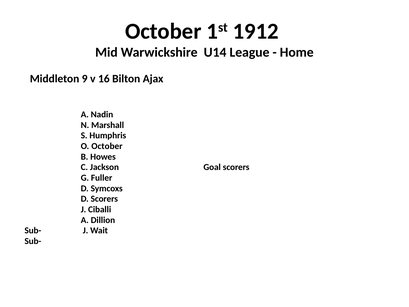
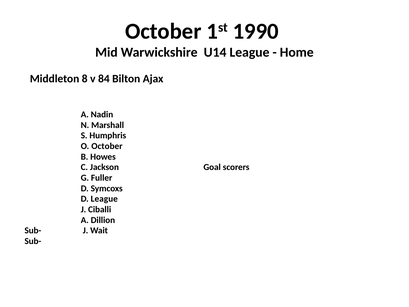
1912: 1912 -> 1990 (256, 31)
9: 9 -> 8 (85, 79)
16: 16 -> 84 (104, 79)
D Scorers: Scorers -> League (104, 199)
